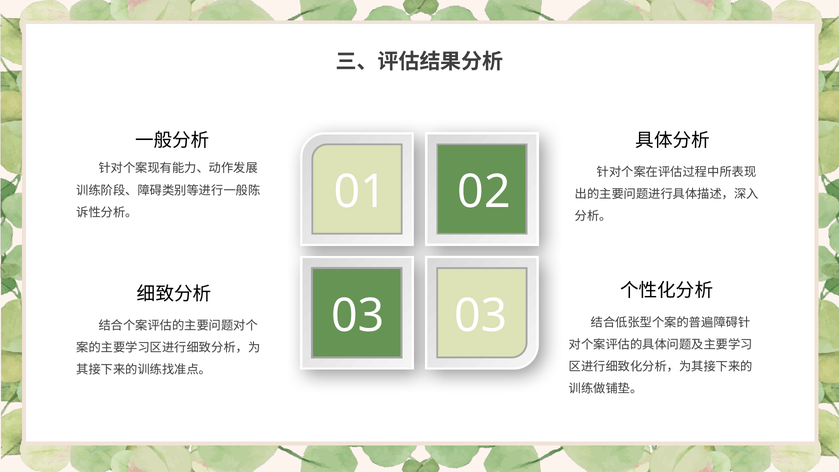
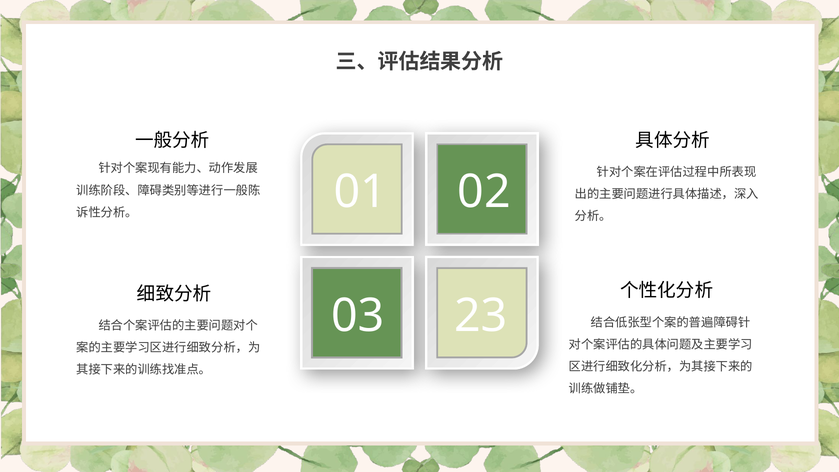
03: 03 -> 23 (481, 316)
